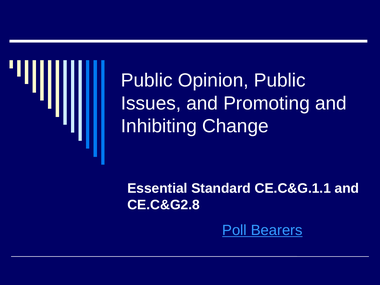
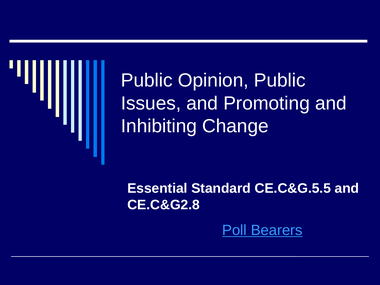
CE.C&G.1.1: CE.C&G.1.1 -> CE.C&G.5.5 (293, 188)
